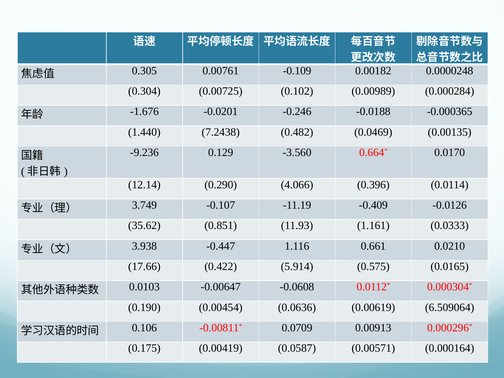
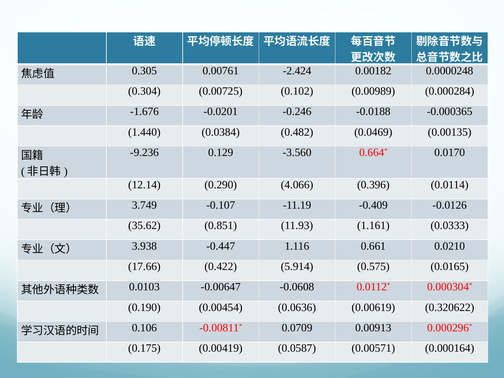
-0.109: -0.109 -> -2.424 (297, 71)
7.2438: 7.2438 -> 0.0384 (221, 132)
6.509064: 6.509064 -> 0.320622 (450, 307)
